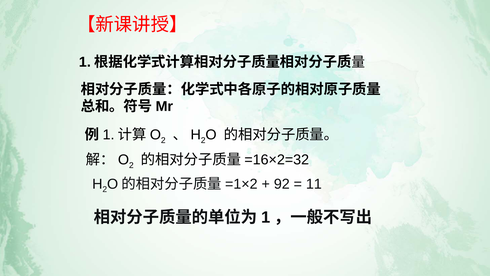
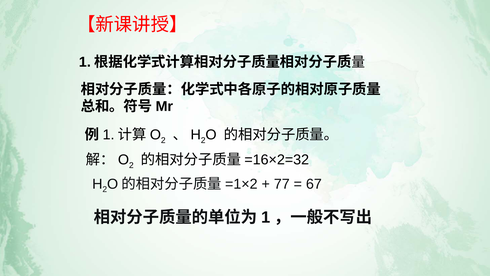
92: 92 -> 77 (282, 184)
11: 11 -> 67 (314, 184)
